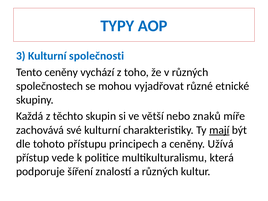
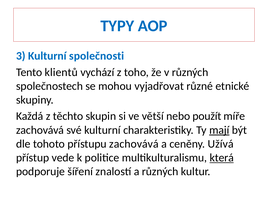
Tento ceněny: ceněny -> klientů (61, 72)
znaků: znaků -> použít (207, 116)
přístupu principech: principech -> zachovává (134, 144)
která underline: none -> present (222, 158)
